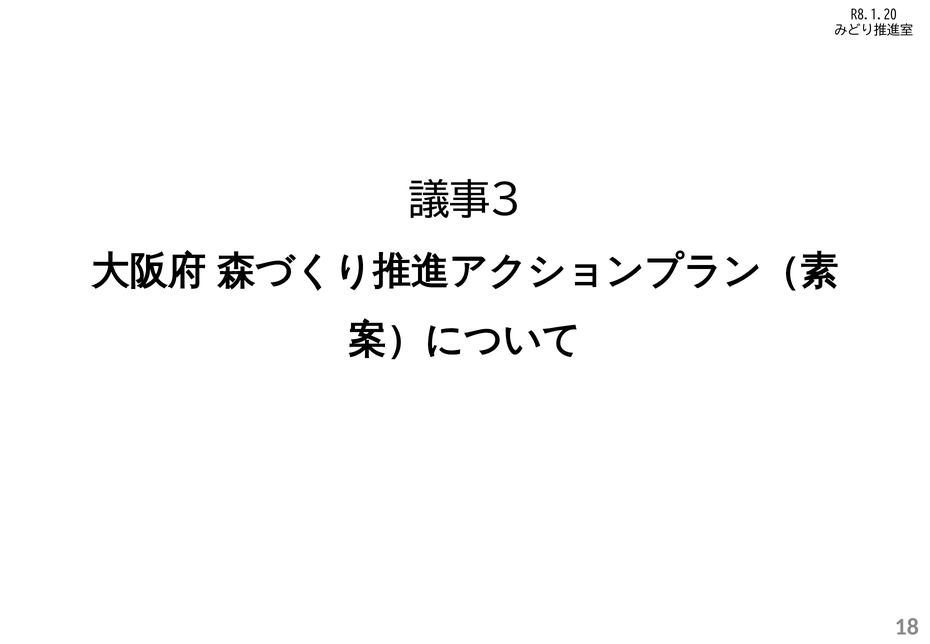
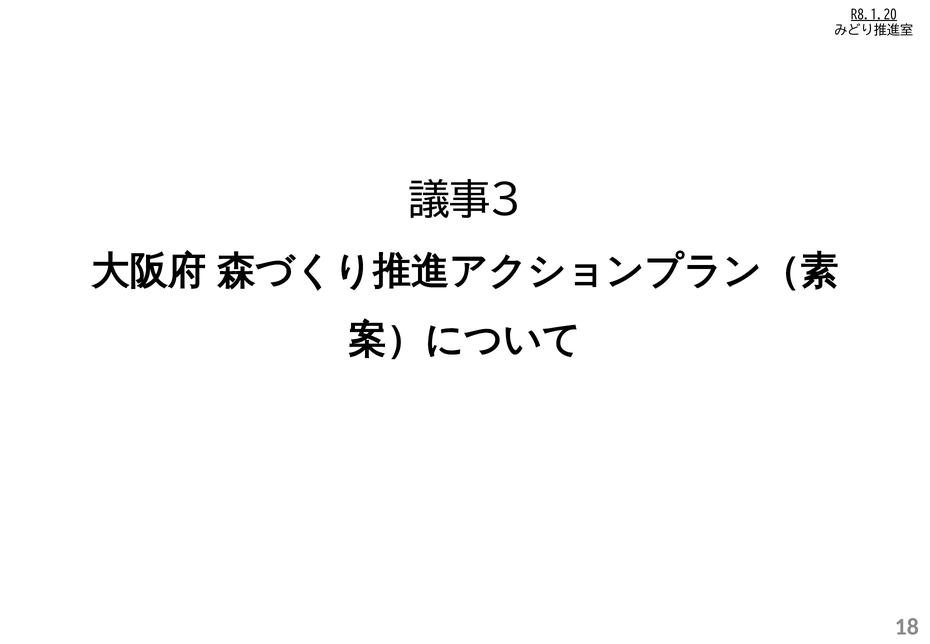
R8.1.20 underline: none -> present (874, 15)
